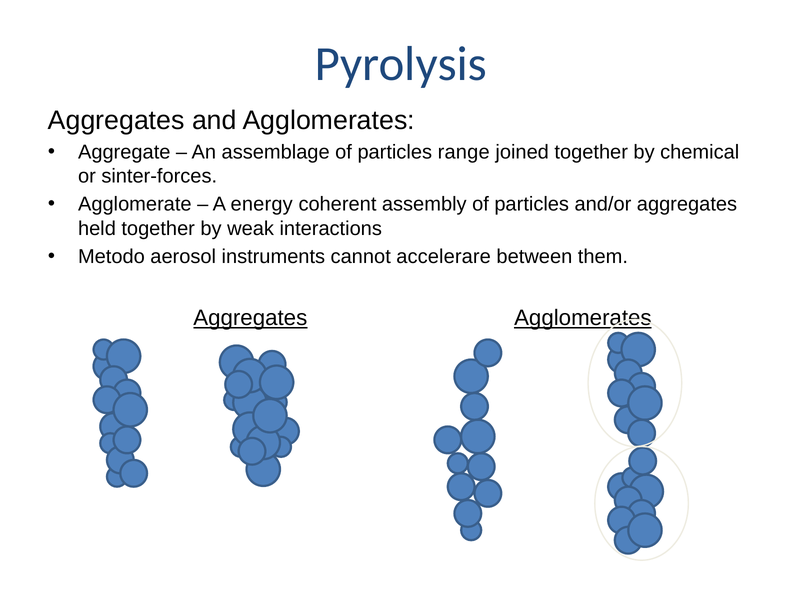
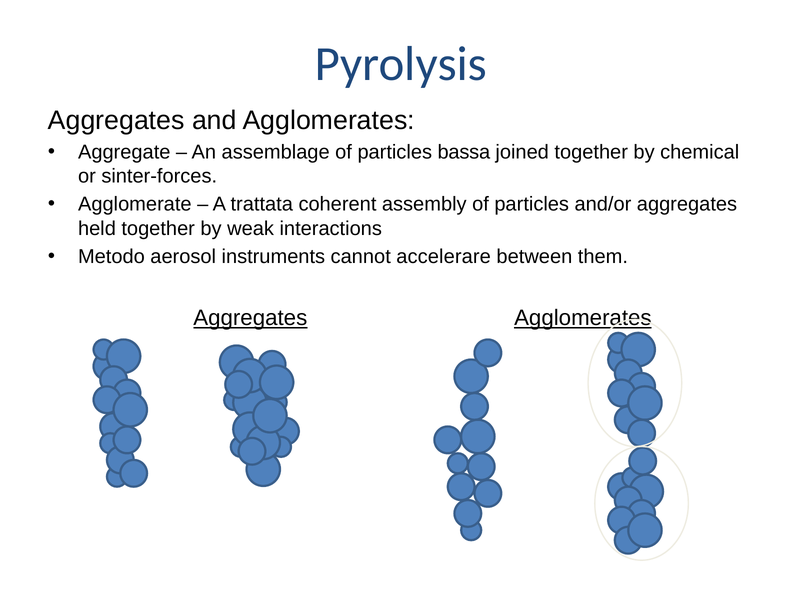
range: range -> bassa (464, 152)
energy: energy -> trattata (262, 204)
